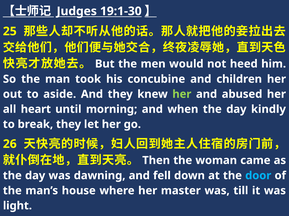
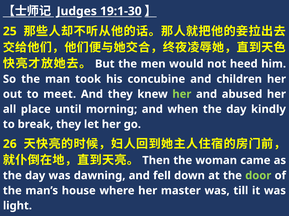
aside: aside -> meet (60, 94)
heart: heart -> place (36, 110)
door colour: light blue -> light green (258, 176)
